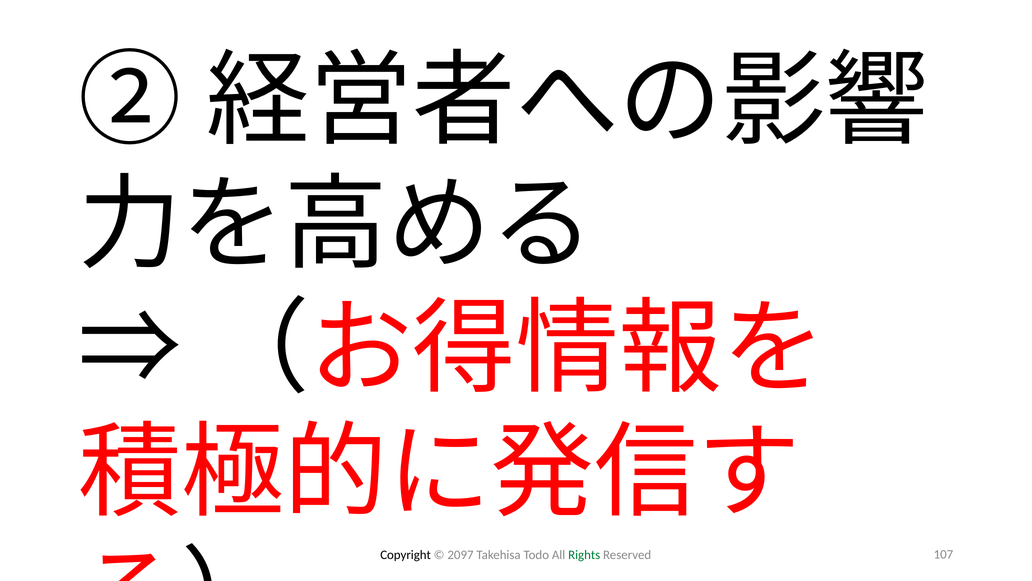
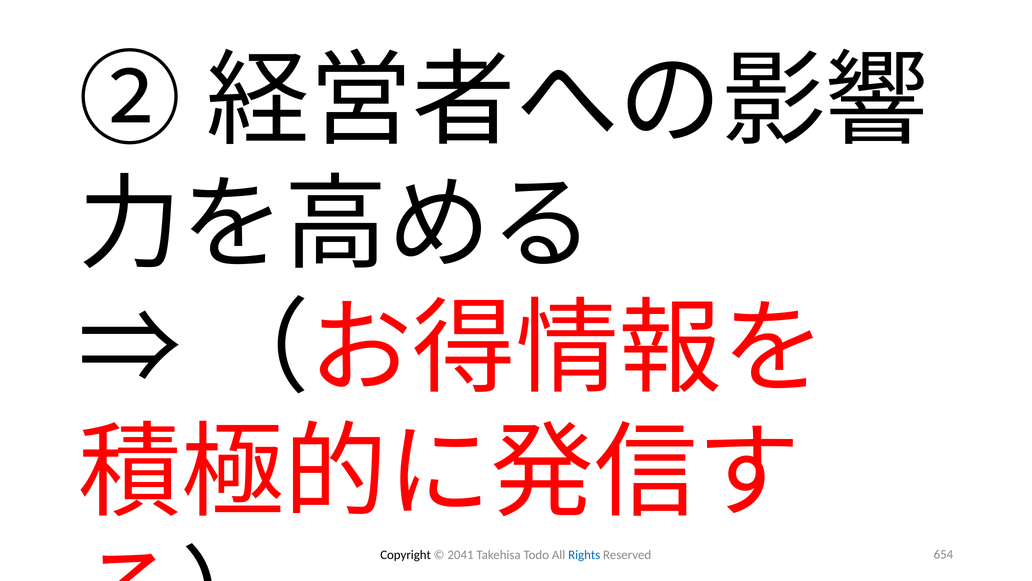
2097: 2097 -> 2041 (461, 554)
Rights colour: green -> blue (584, 554)
107: 107 -> 654 (943, 554)
